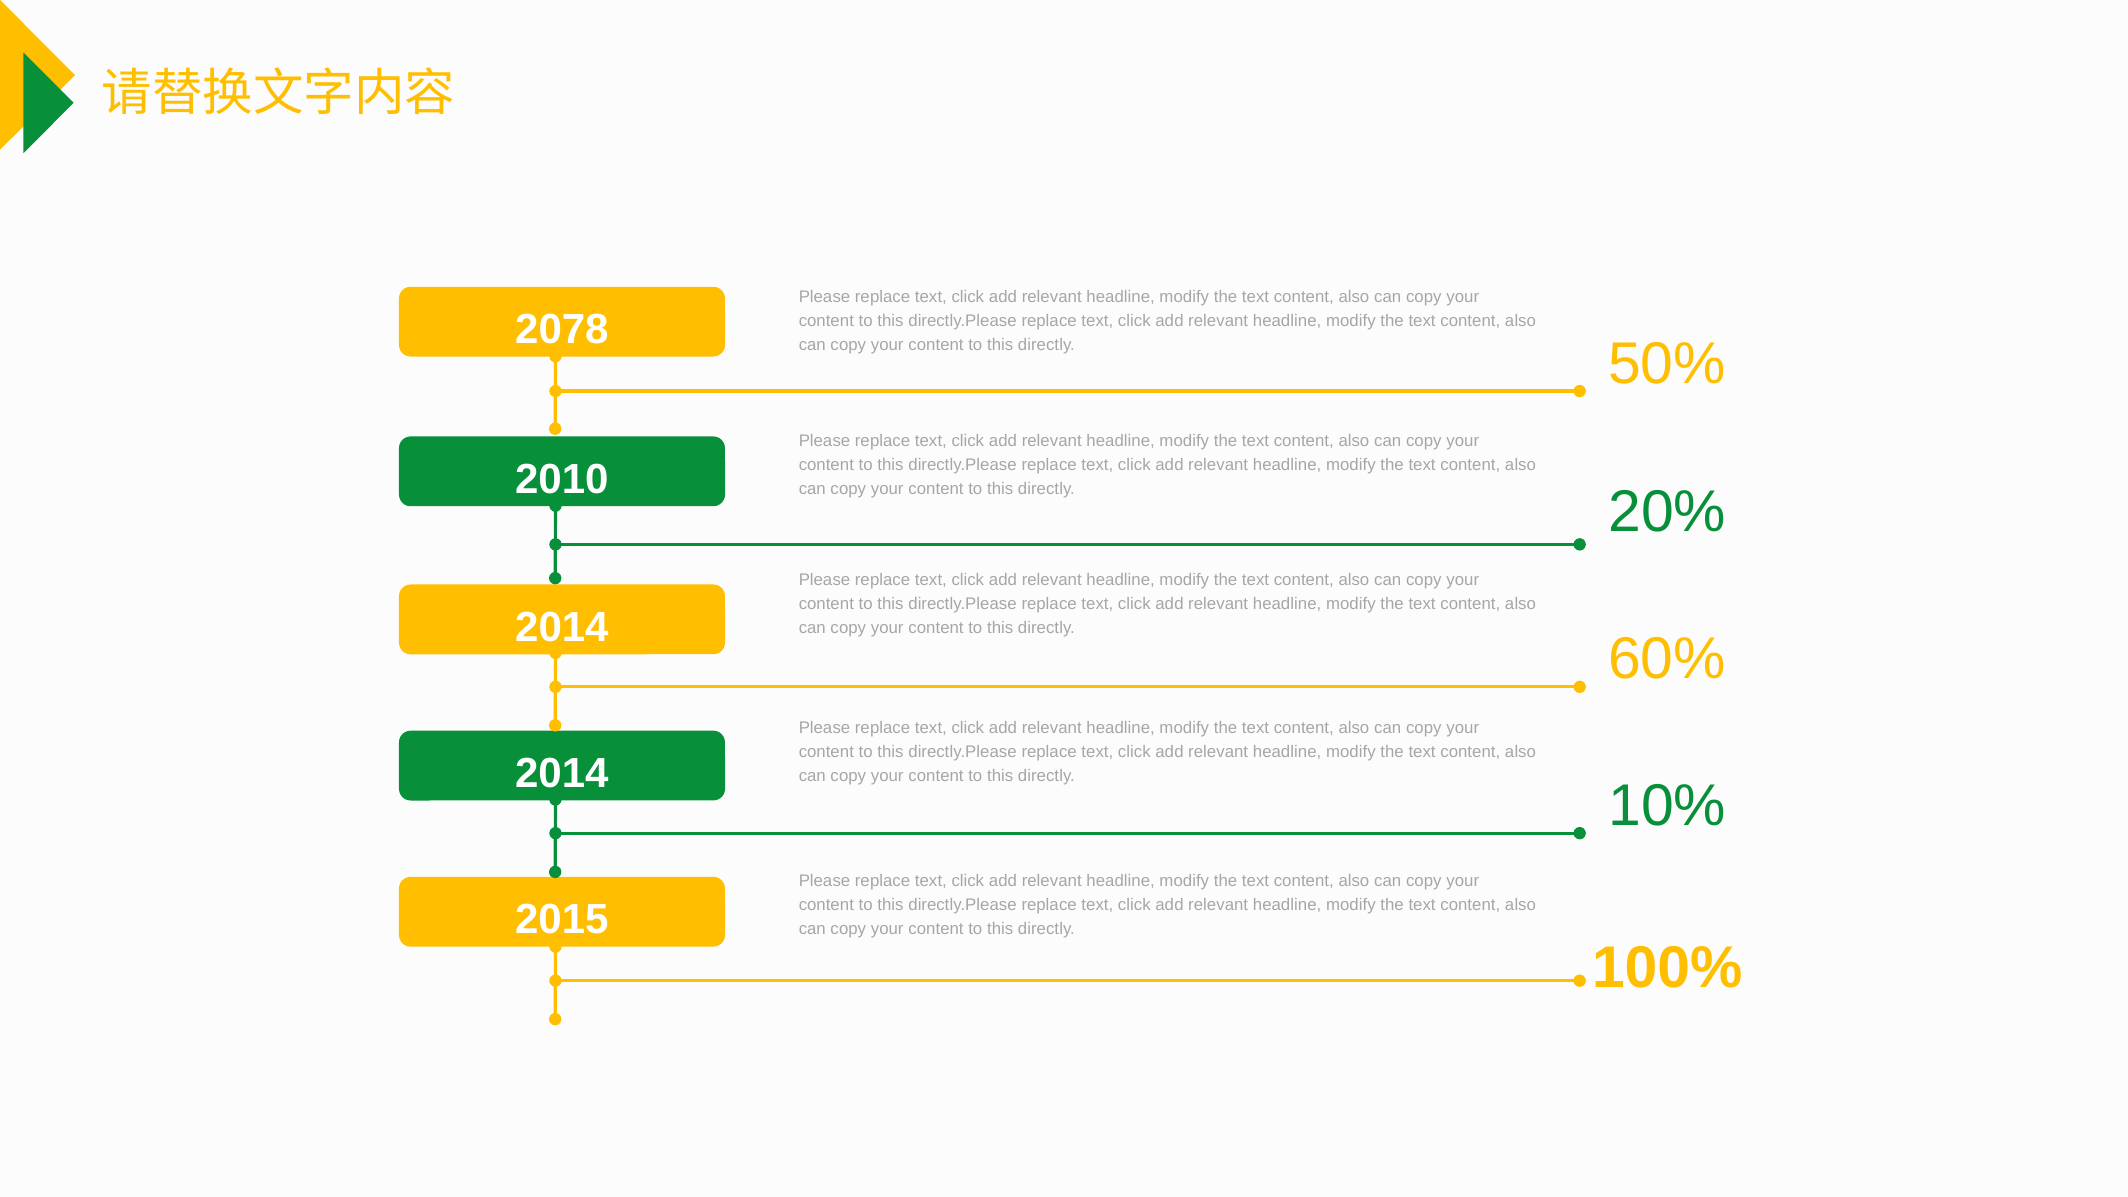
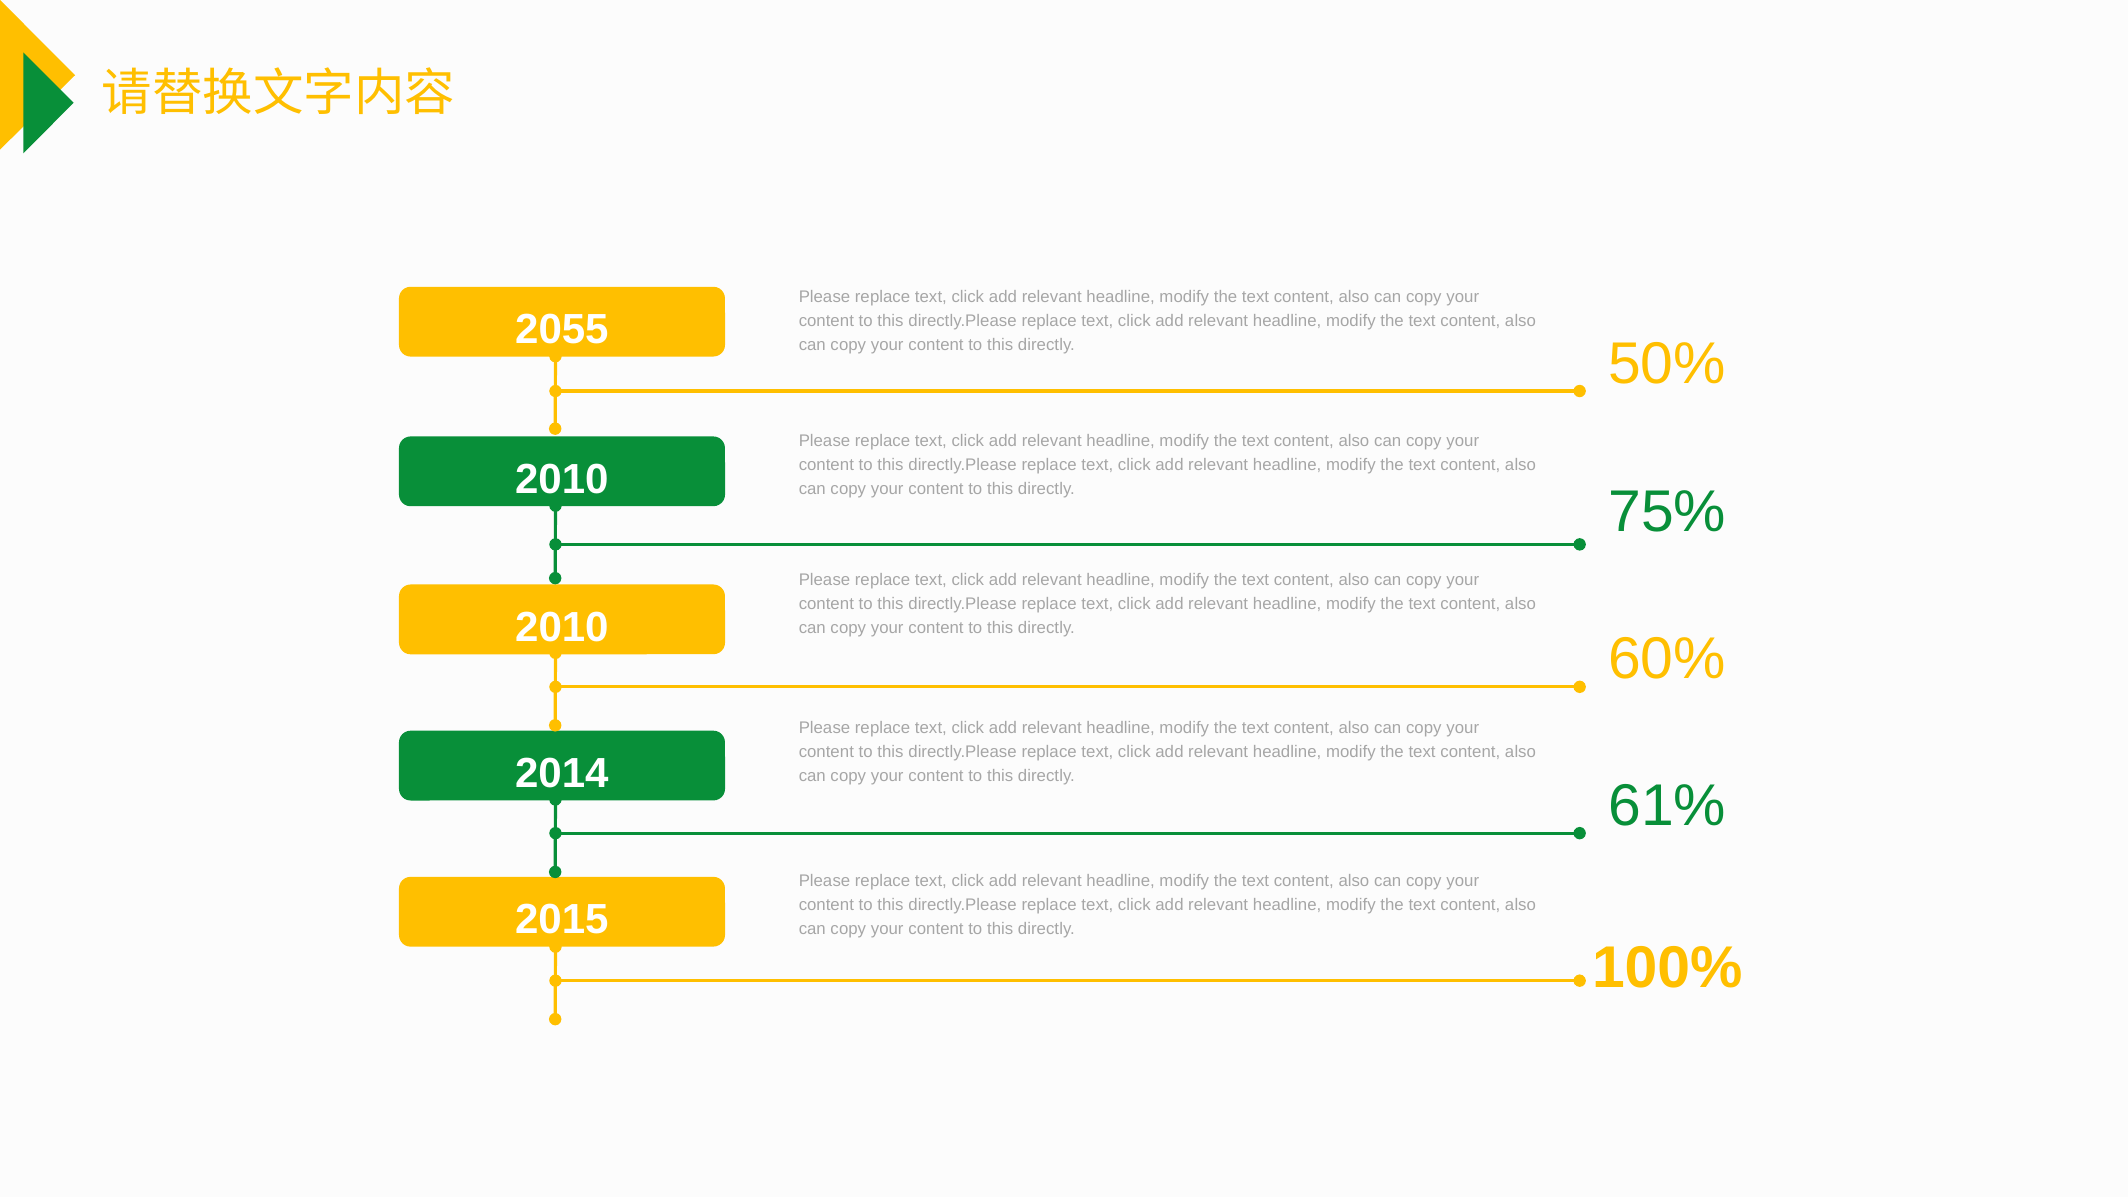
2078: 2078 -> 2055 (562, 330)
20%: 20% -> 75% (1667, 512)
2014: 2014 -> 2010 (562, 627)
10%: 10% -> 61% (1667, 806)
